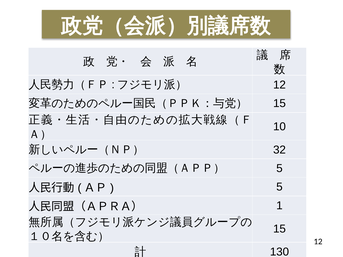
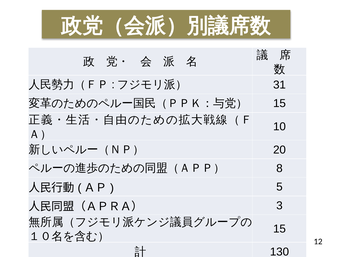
12: 12 -> 31 (279, 85)
32: 32 -> 20 (279, 150)
5: 5 -> 8 (279, 169)
1: 1 -> 3 (279, 206)
